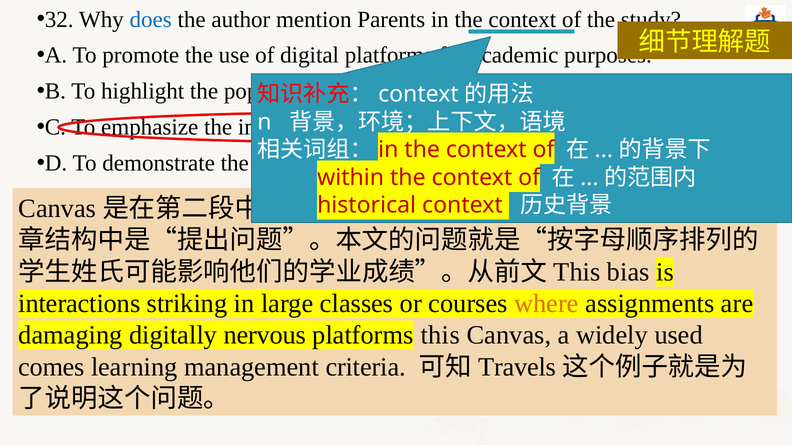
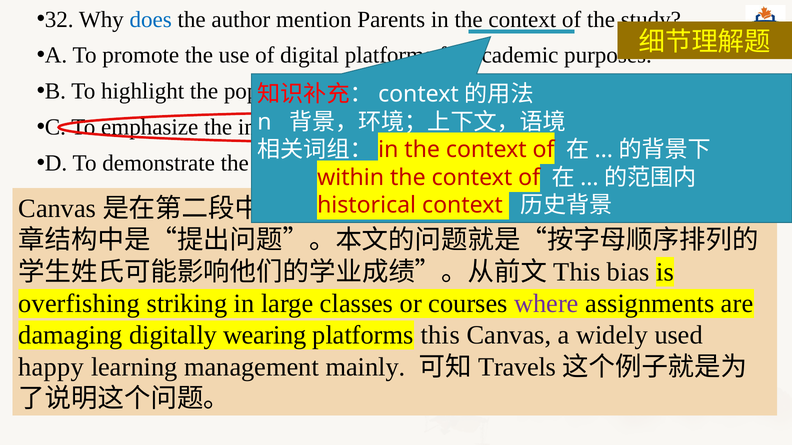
interactions: interactions -> overfishing (79, 304)
where colour: orange -> purple (546, 304)
nervous: nervous -> wearing (265, 336)
comes: comes -> happy (51, 367)
criteria: criteria -> mainly (366, 367)
